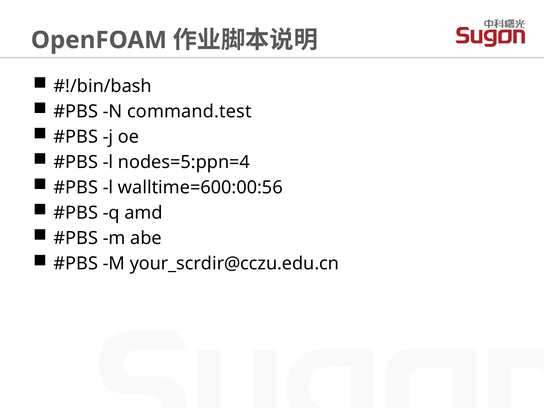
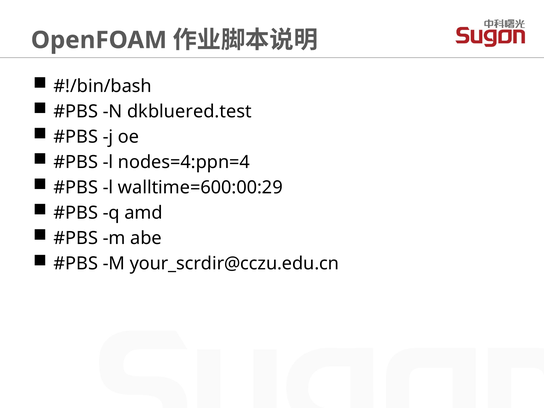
command.test: command.test -> dkbluered.test (189, 111)
nodes=5:ppn=4: nodes=5:ppn=4 -> nodes=4:ppn=4 (184, 162)
walltime=600:00:56: walltime=600:00:56 -> walltime=600:00:29 (200, 188)
